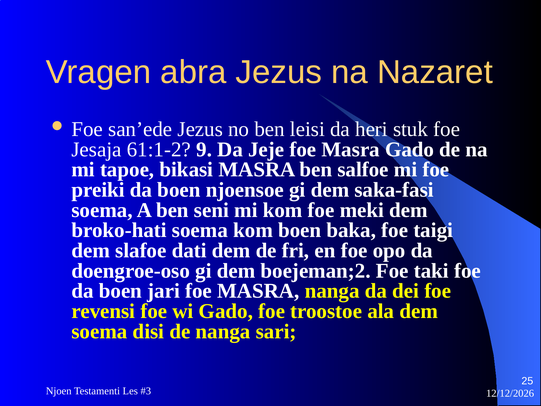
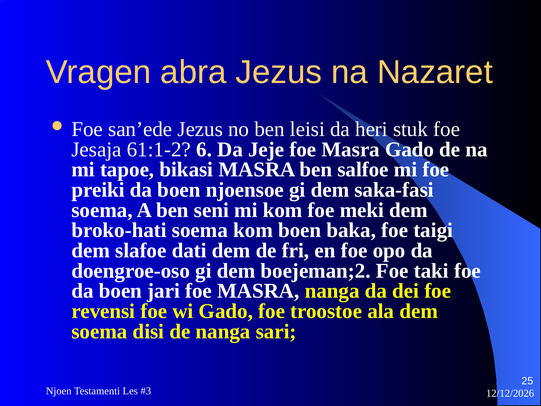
9: 9 -> 6 (204, 149)
